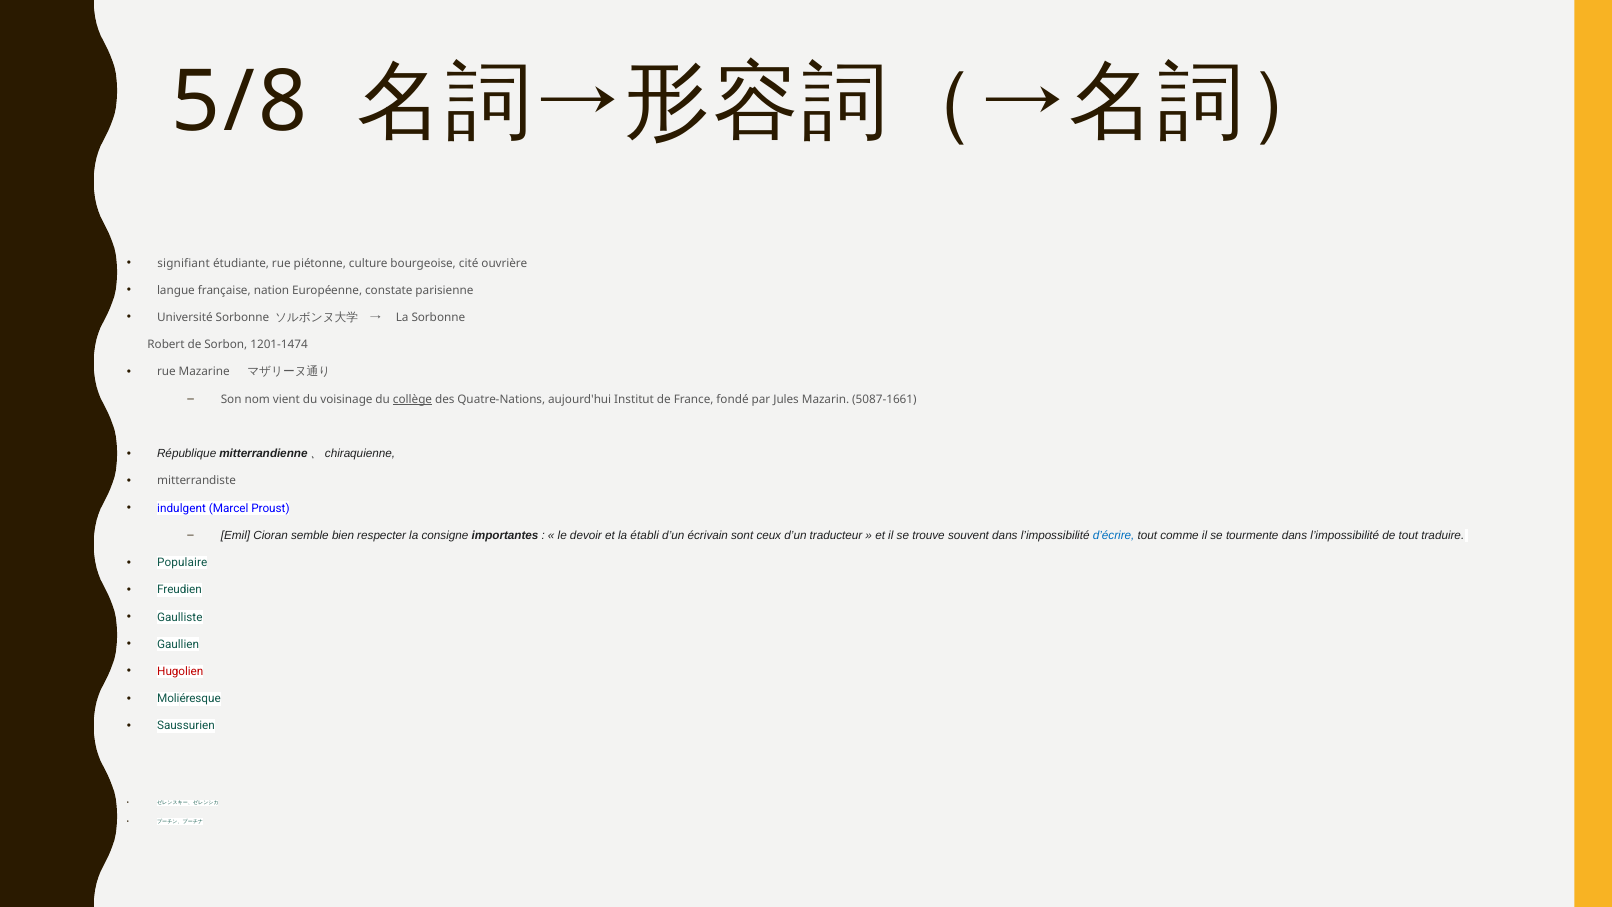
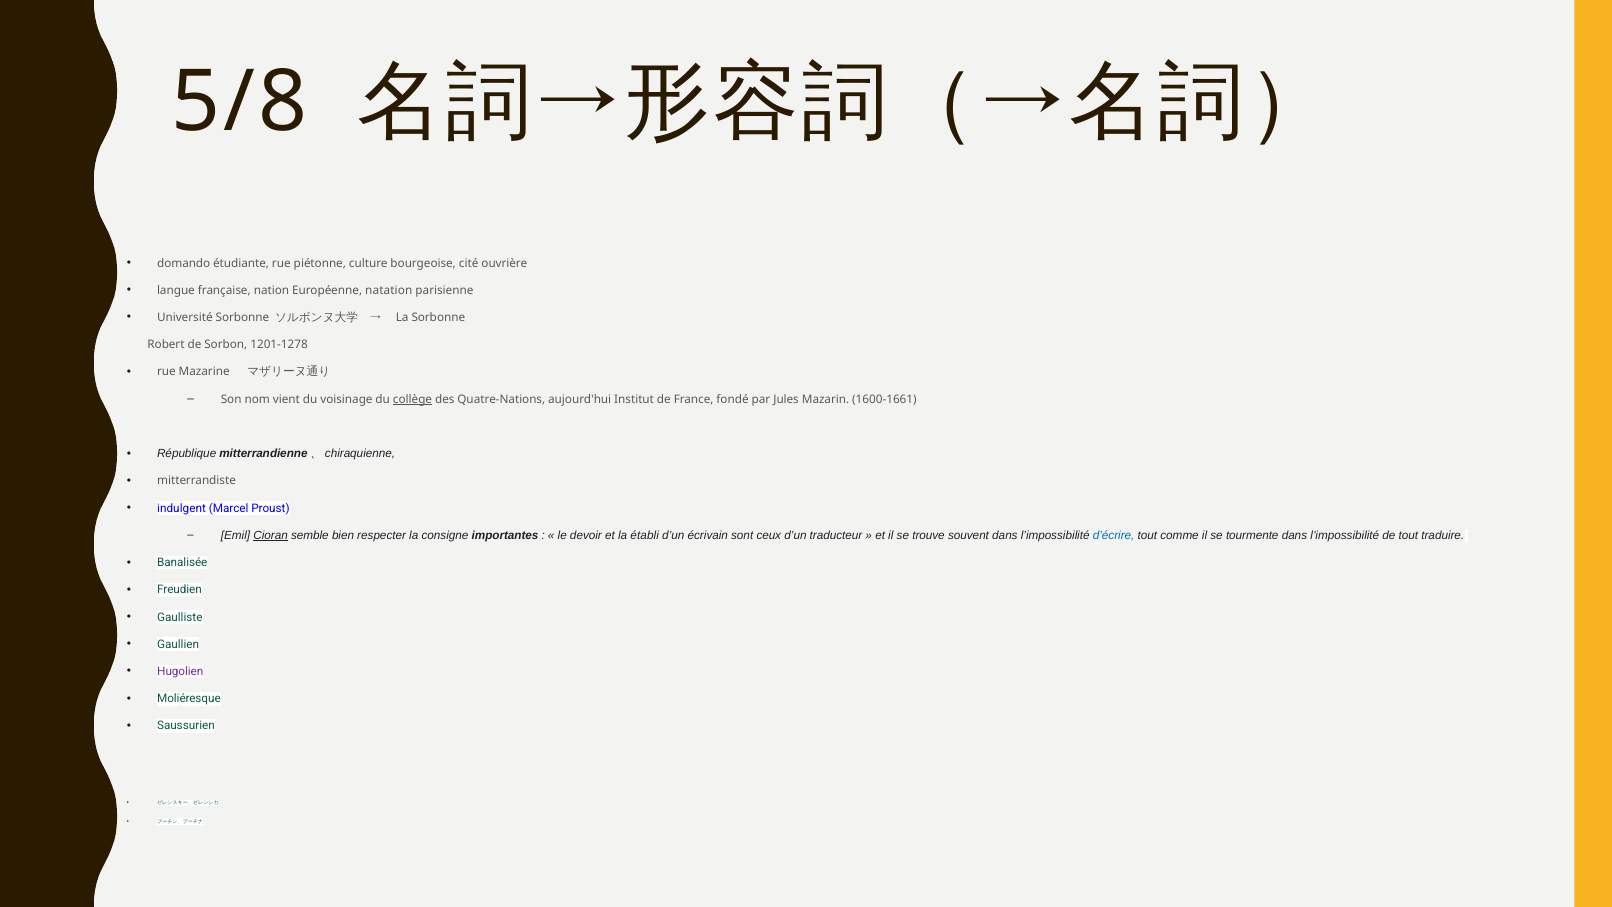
signifiant: signifiant -> domando (184, 263)
constate: constate -> natation (389, 290)
1201-1474: 1201-1474 -> 1201-1278 (279, 345)
5087-1661: 5087-1661 -> 1600-1661 (884, 399)
Cioran underline: none -> present (271, 535)
Populaire: Populaire -> Banalisée (182, 563)
Hugolien colour: red -> purple (180, 671)
